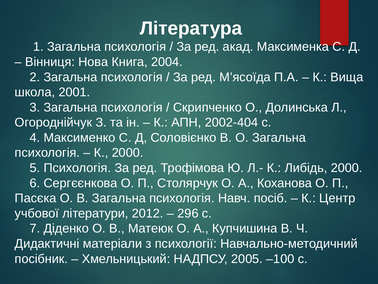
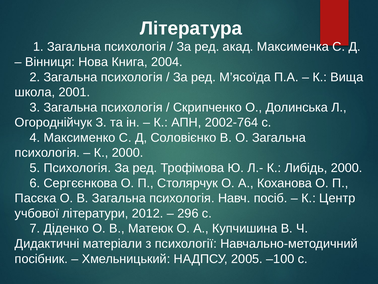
2002-404: 2002-404 -> 2002-764 (231, 122)
